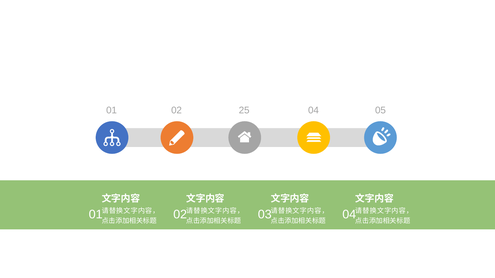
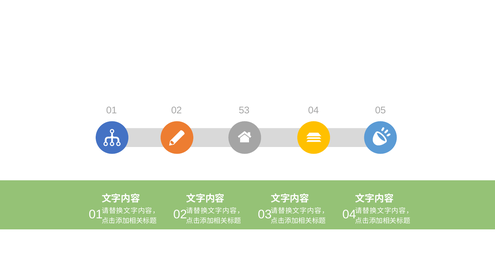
25: 25 -> 53 (244, 111)
